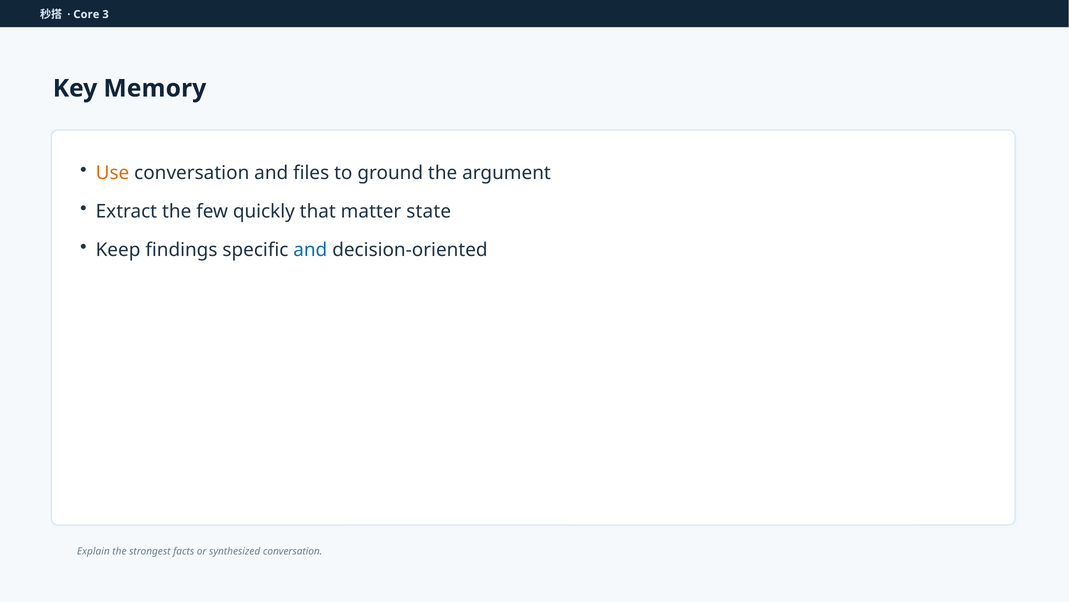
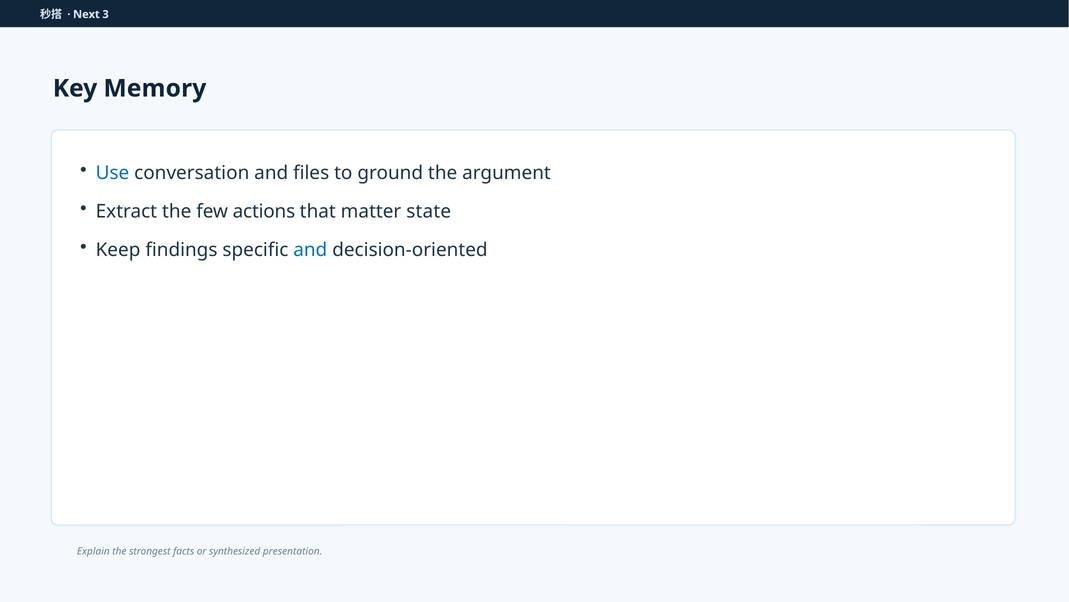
Core: Core -> Next (86, 14)
Use colour: orange -> blue (113, 173)
quickly: quickly -> actions (264, 211)
synthesized conversation: conversation -> presentation (293, 551)
